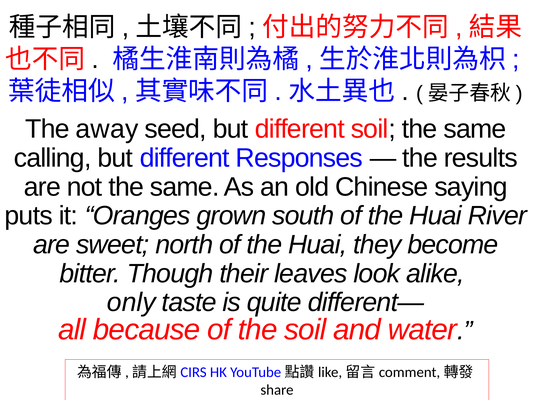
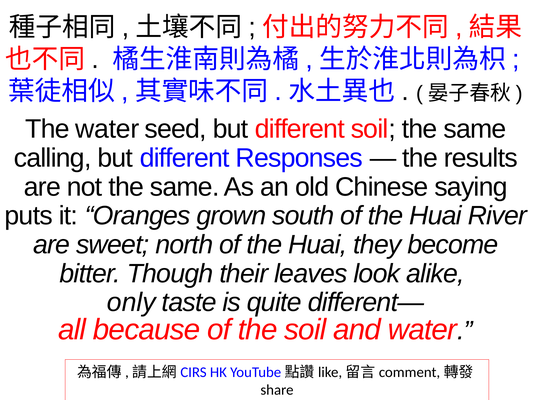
The away: away -> water (107, 129)
